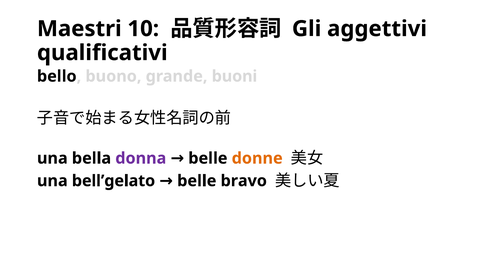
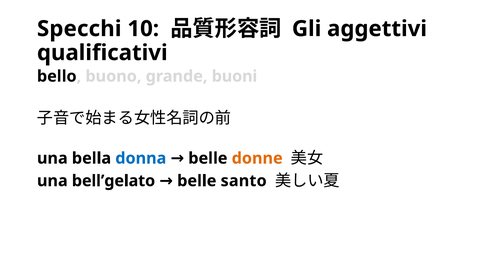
Maestri: Maestri -> Specchi (79, 29)
donna colour: purple -> blue (141, 158)
bravo: bravo -> santo (244, 181)
